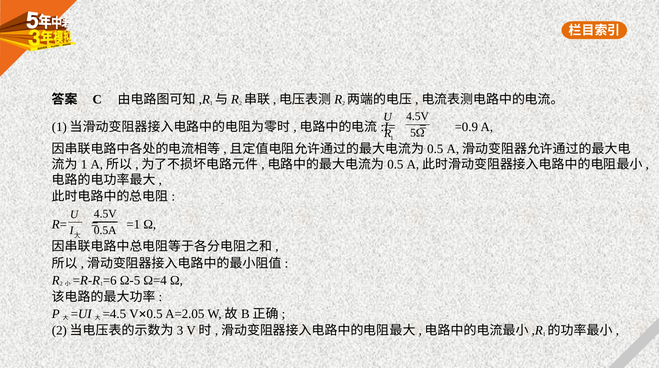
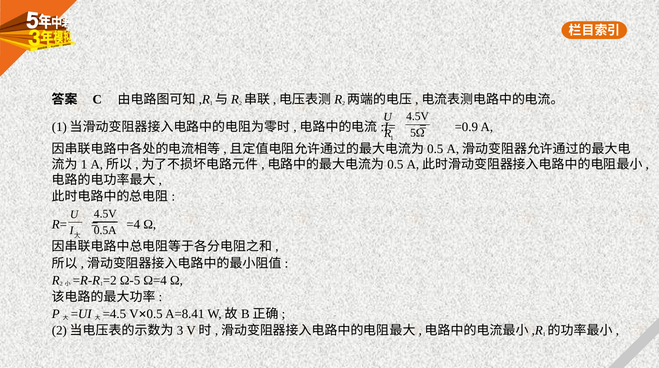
=1: =1 -> =4 (133, 225)
=6: =6 -> =2 (110, 281)
A=2.05: A=2.05 -> A=8.41 (185, 314)
